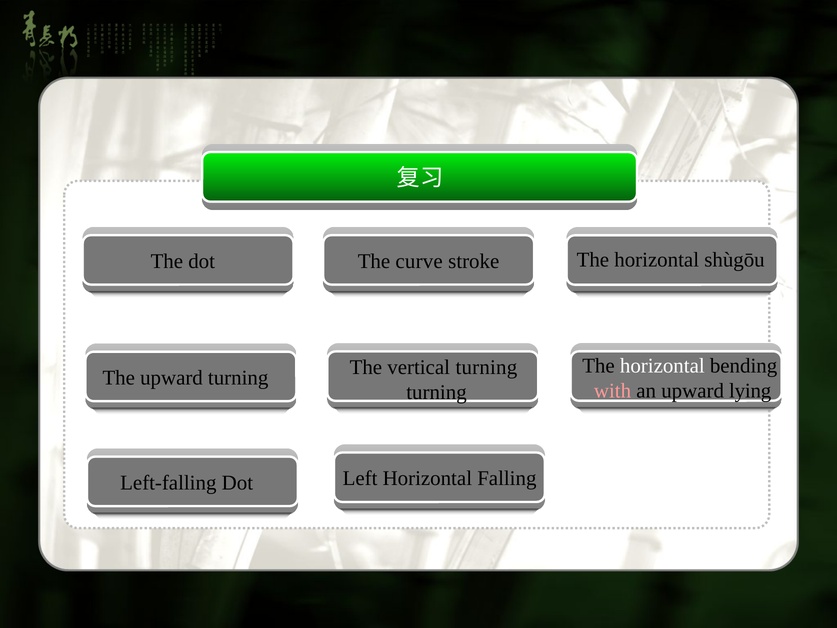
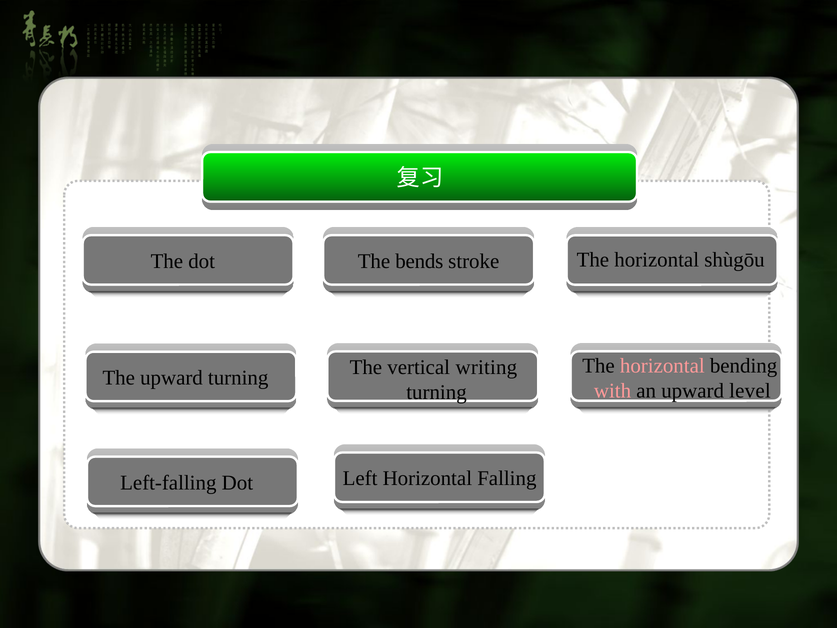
curve: curve -> bends (419, 261)
horizontal colour: white -> pink (662, 366)
vertical turning: turning -> writing (486, 367)
lying: lying -> level (750, 391)
